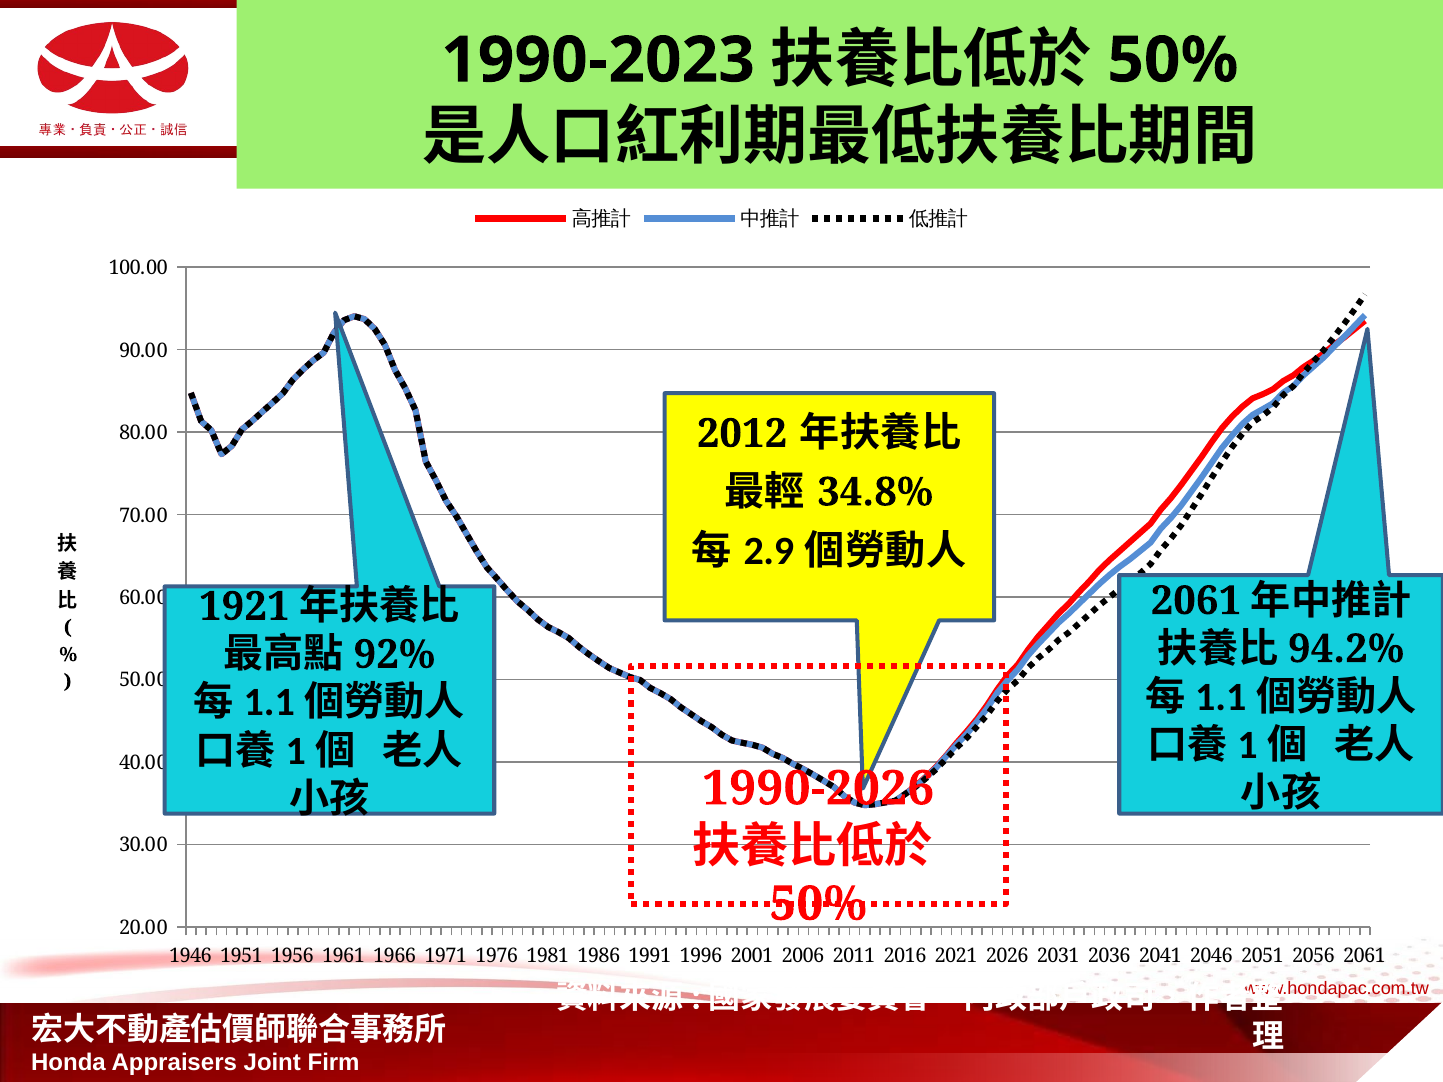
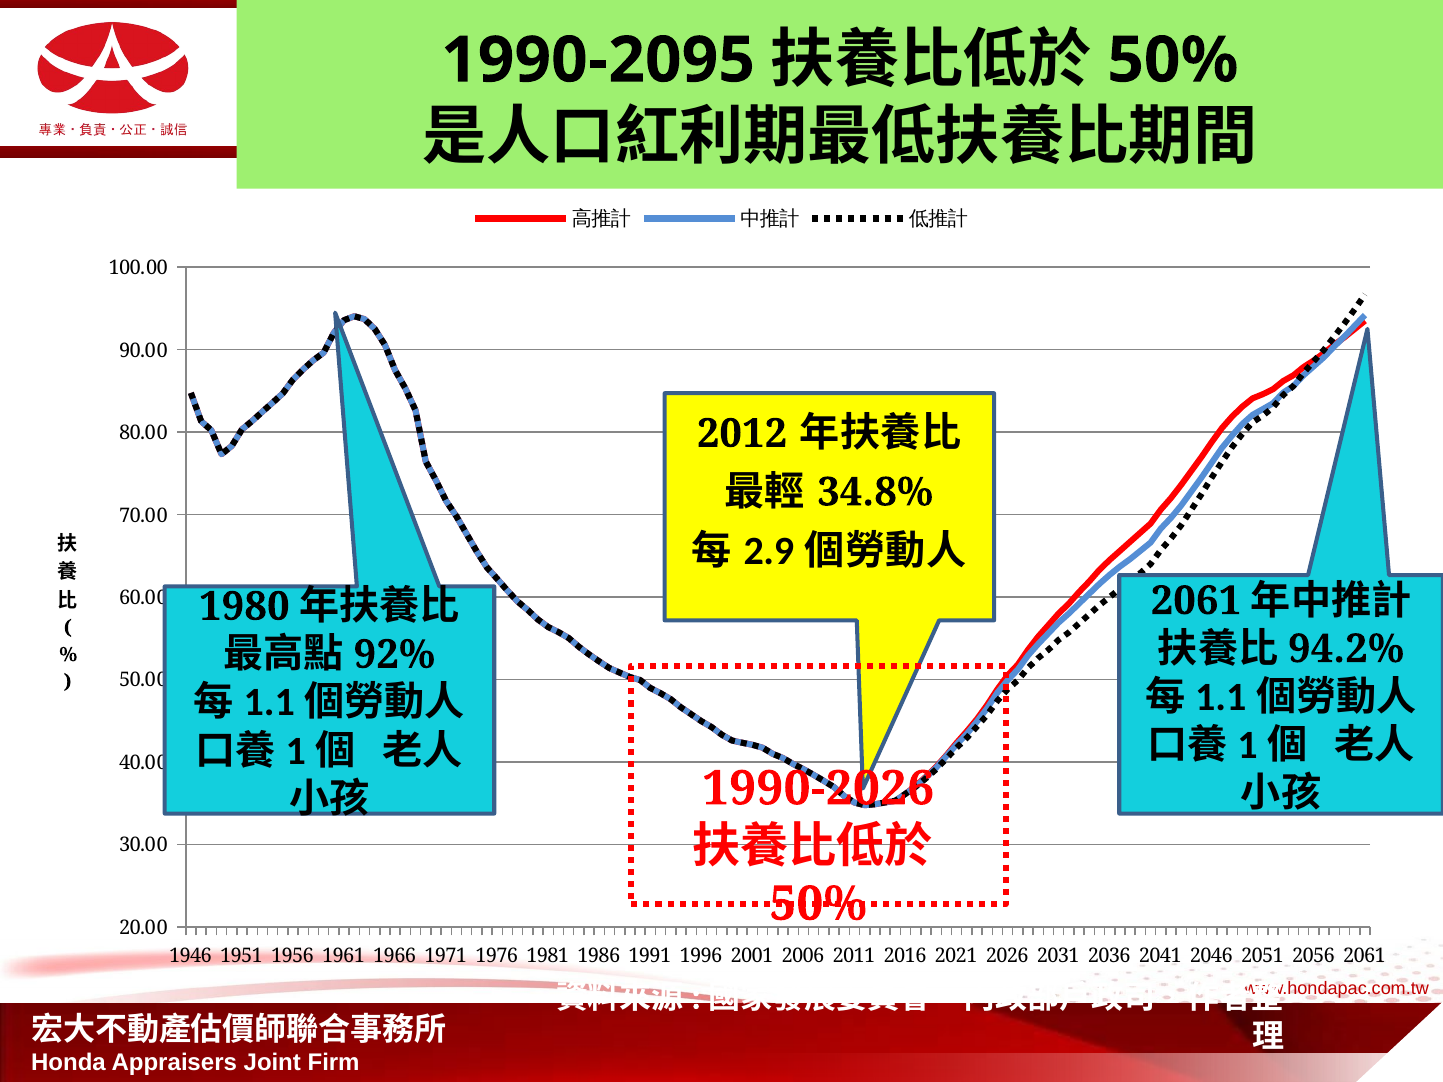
1990-2023: 1990-2023 -> 1990-2095 (598, 60)
1921: 1921 -> 1980 (244, 607)
